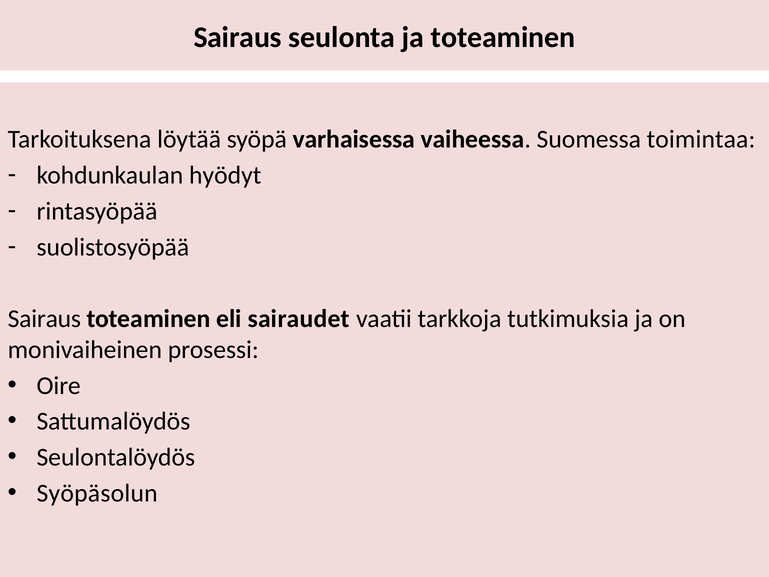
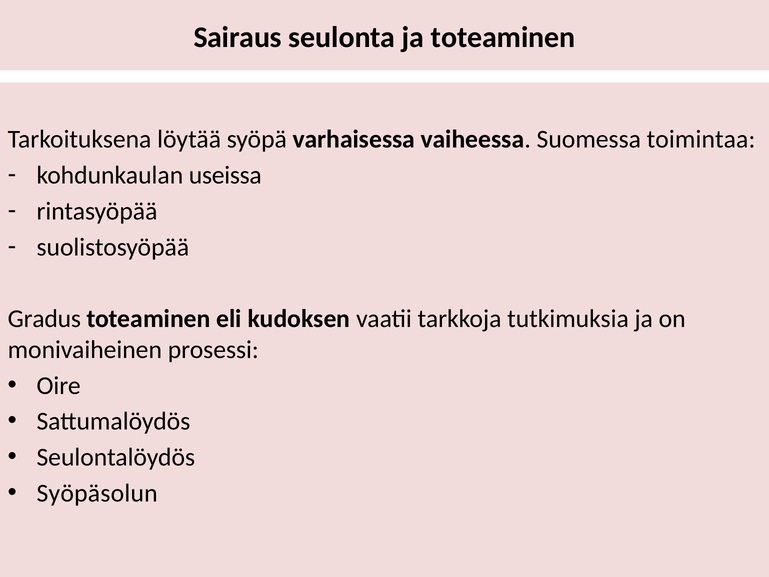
hyödyt: hyödyt -> useissa (225, 175)
Sairaus: Sairaus -> Gradus (44, 319)
sairaudet: sairaudet -> kudoksen (299, 319)
